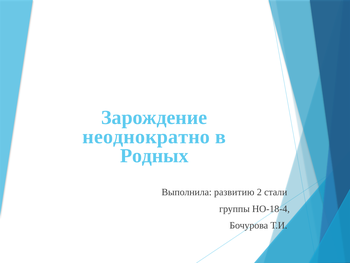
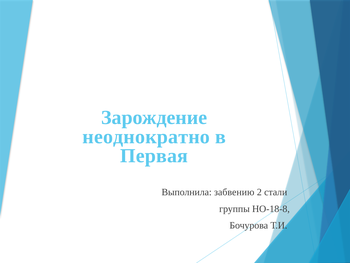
Родных: Родных -> Первая (154, 156)
развитию: развитию -> забвению (234, 192)
НО-18-4: НО-18-4 -> НО-18-8 (271, 208)
